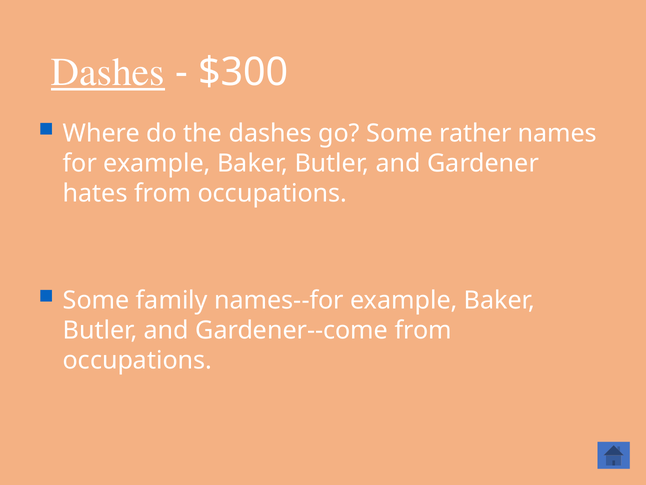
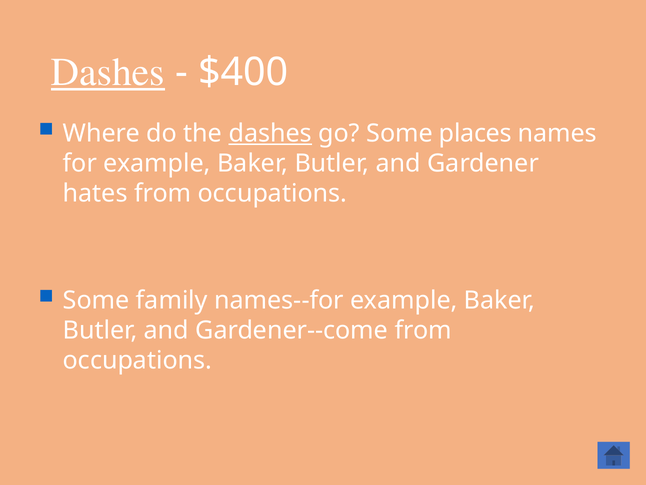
$300: $300 -> $400 (243, 72)
dashes underline: none -> present (270, 133)
rather: rather -> places (475, 133)
